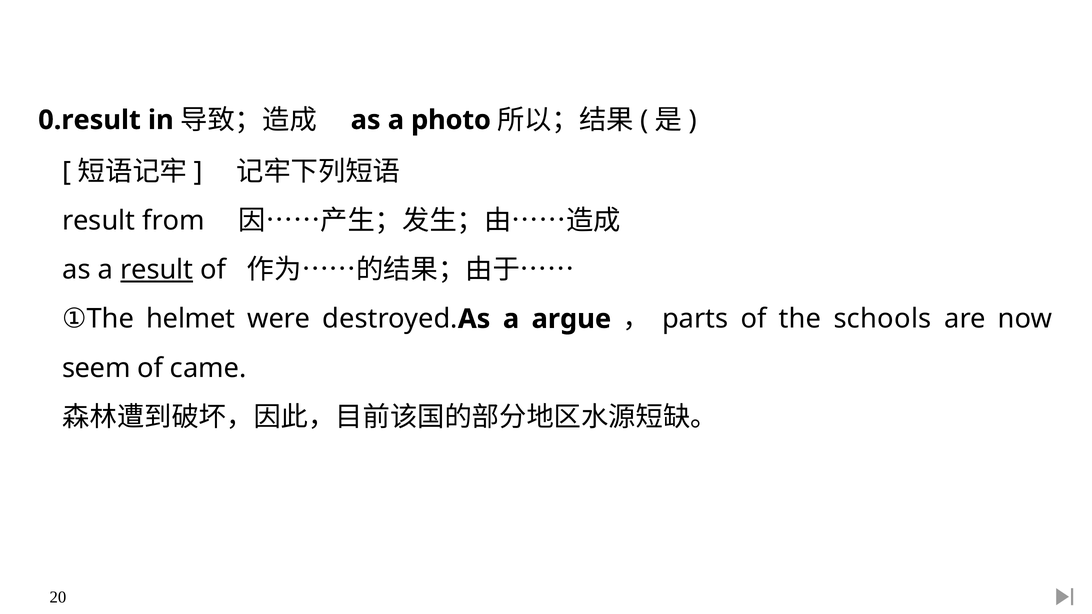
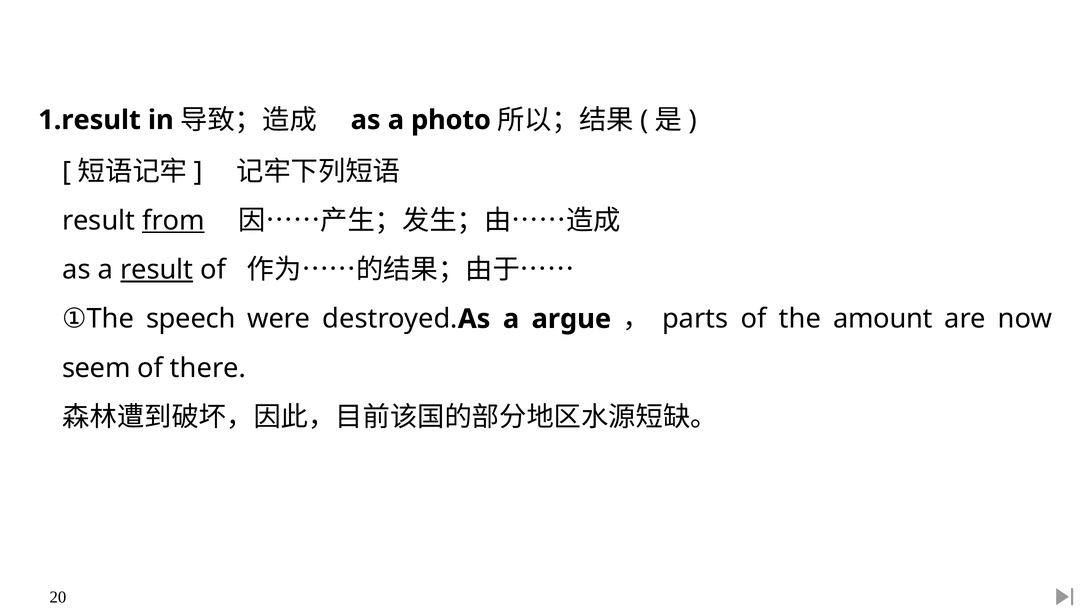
0.result: 0.result -> 1.result (90, 120)
from underline: none -> present (173, 221)
helmet: helmet -> speech (191, 319)
schools: schools -> amount (883, 319)
came: came -> there (208, 368)
